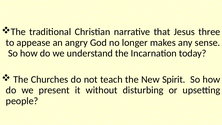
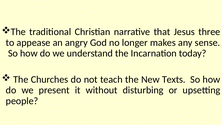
Spirit: Spirit -> Texts (174, 79)
